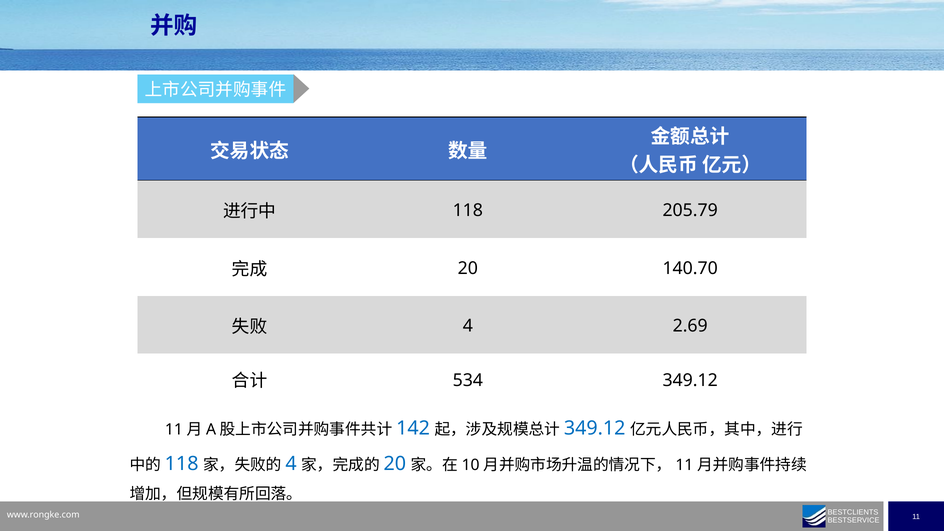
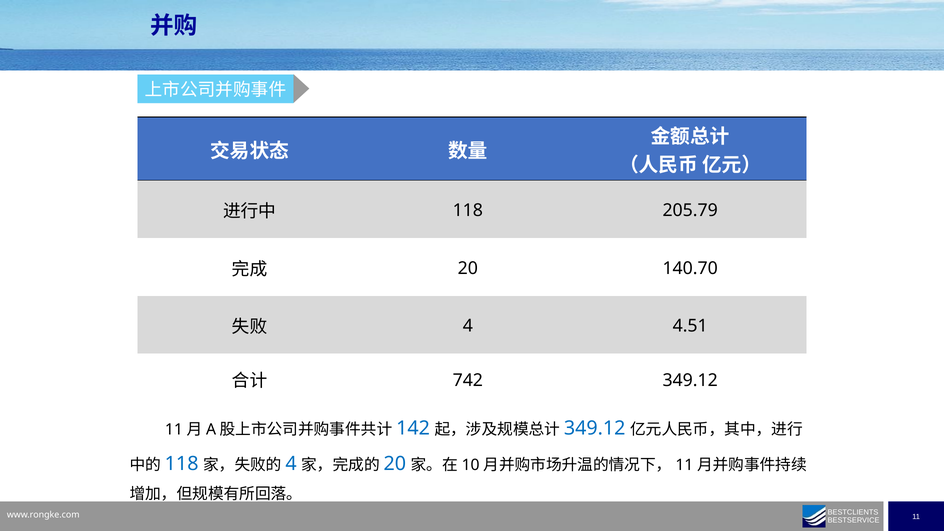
2.69: 2.69 -> 4.51 (690, 326)
534: 534 -> 742 (468, 380)
